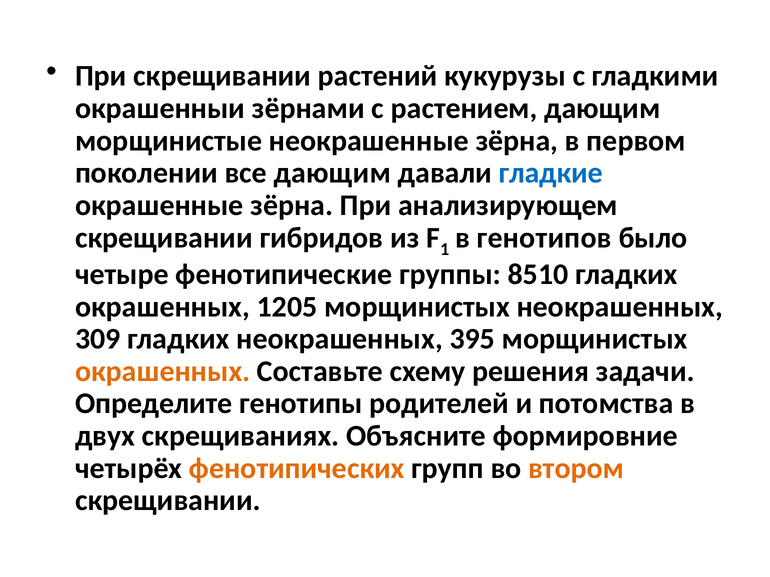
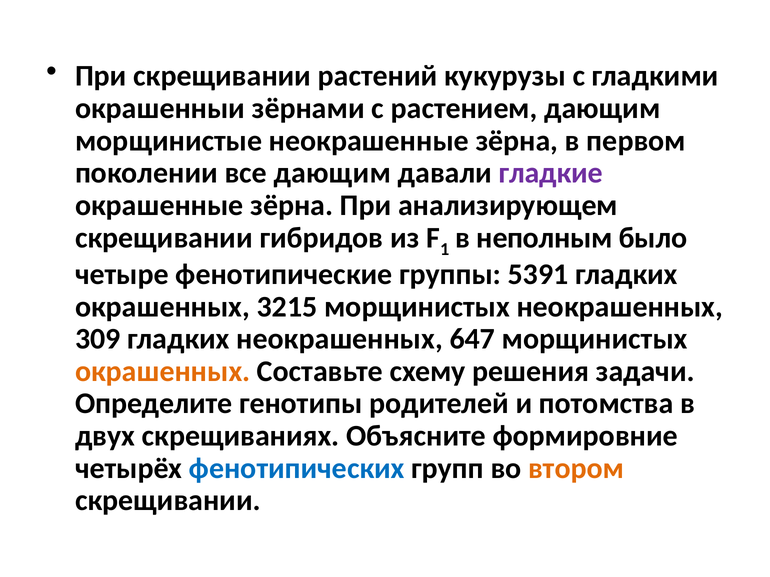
гладкие colour: blue -> purple (551, 173)
генотипов: генотипов -> неполным (545, 238)
8510: 8510 -> 5391 (538, 275)
1205: 1205 -> 3215 (287, 307)
395: 395 -> 647 (472, 339)
фенотипических colour: orange -> blue (297, 469)
